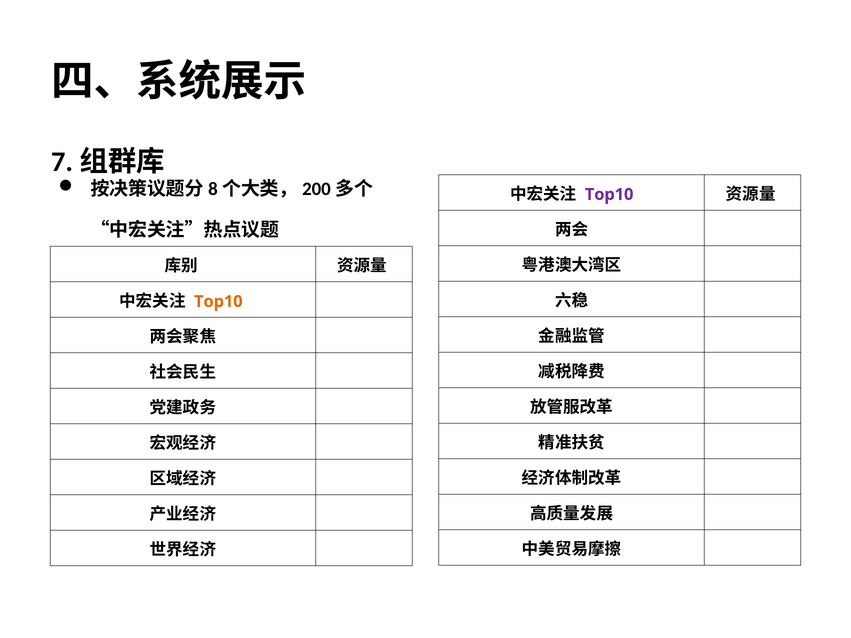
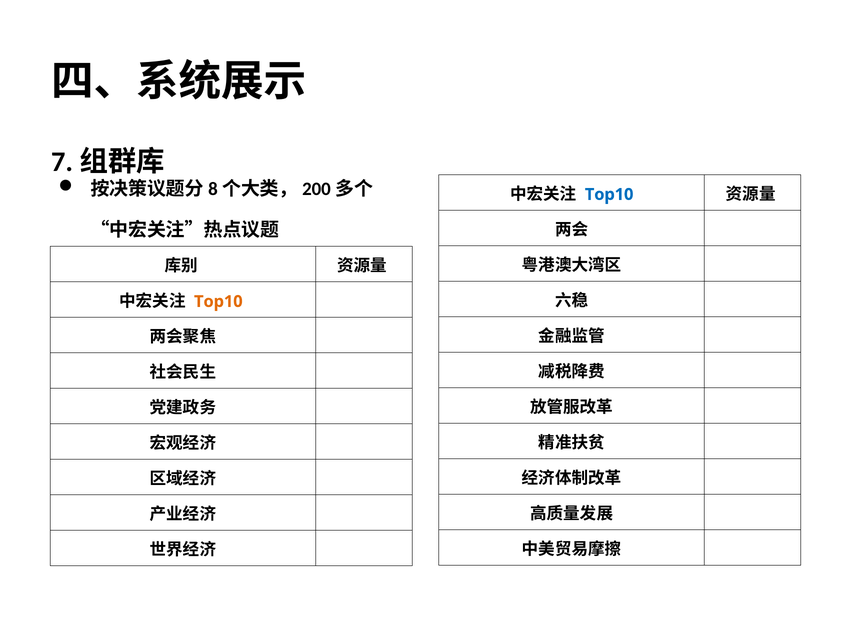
Top10 colour: purple -> blue (609, 195)
